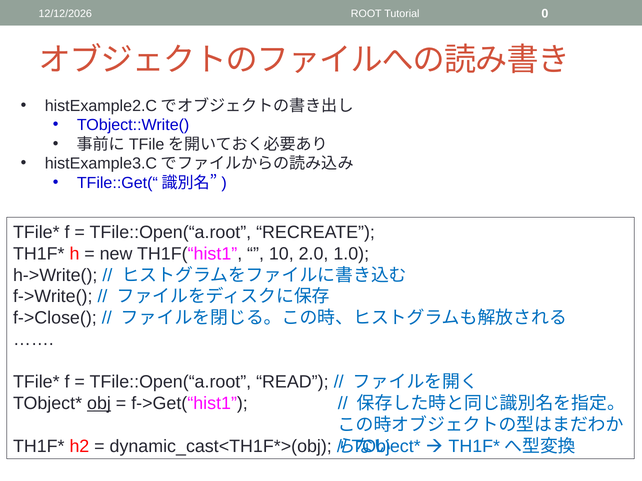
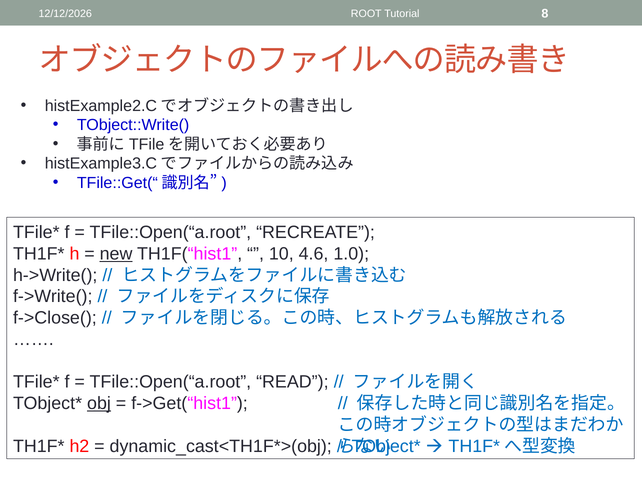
0: 0 -> 8 (545, 14)
new underline: none -> present (116, 254)
2.0: 2.0 -> 4.6 (314, 254)
